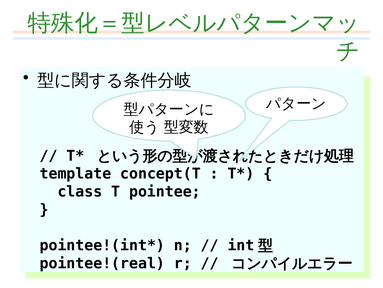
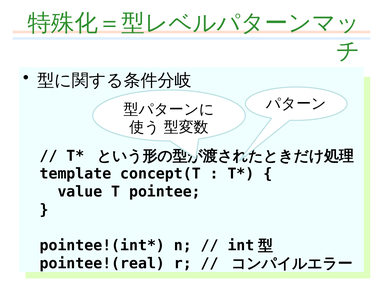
class: class -> value (80, 191)
